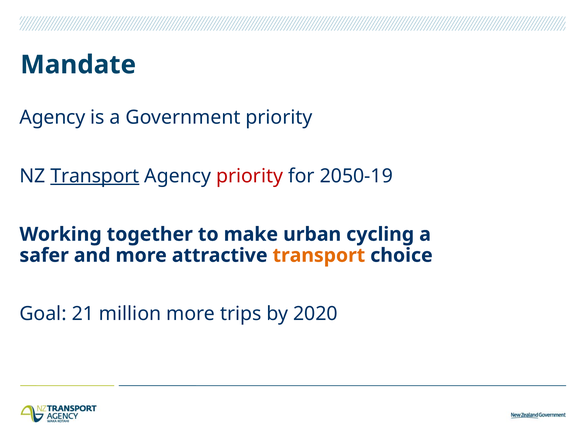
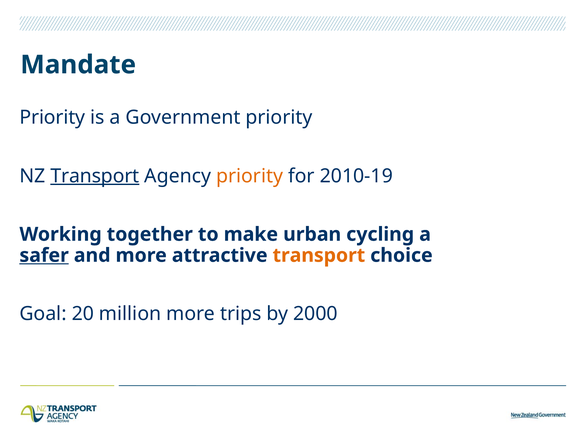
Agency: Agency -> Priority (52, 117)
priority colour: red -> orange (250, 176)
2050-19: 2050-19 -> 2010-19 (356, 176)
safer underline: none -> present (44, 255)
21: 21 -> 20 (83, 314)
2020: 2020 -> 2000 (315, 314)
